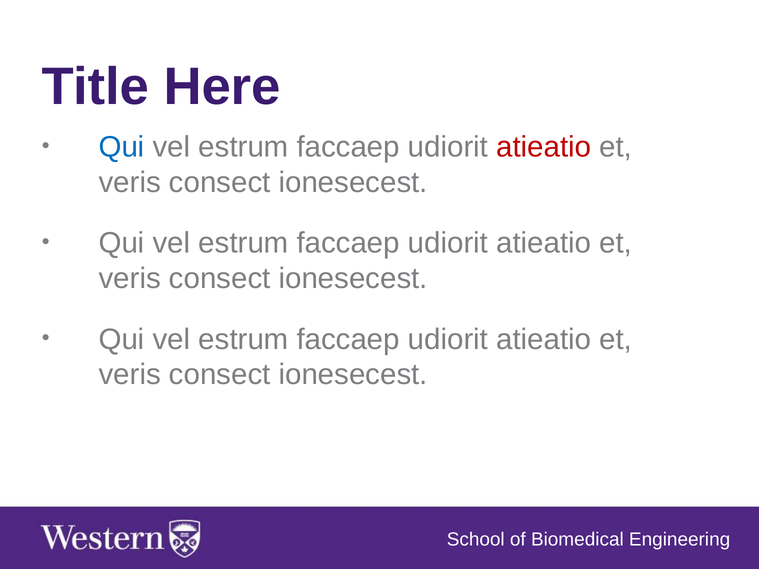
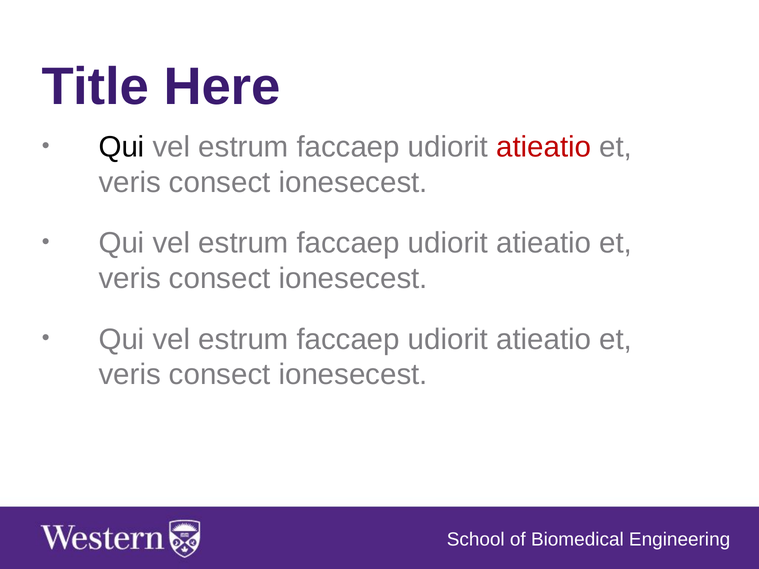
Qui colour: blue -> black (122, 147)
